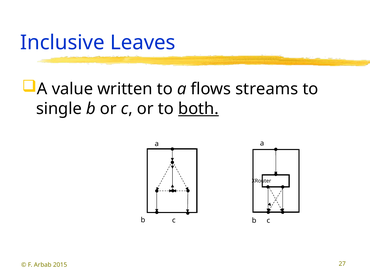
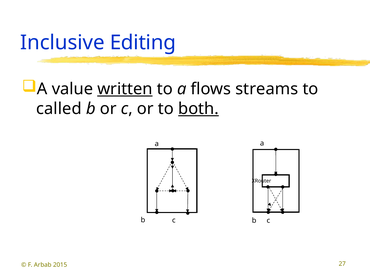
Leaves: Leaves -> Editing (143, 43)
written underline: none -> present (125, 89)
single: single -> called (59, 109)
